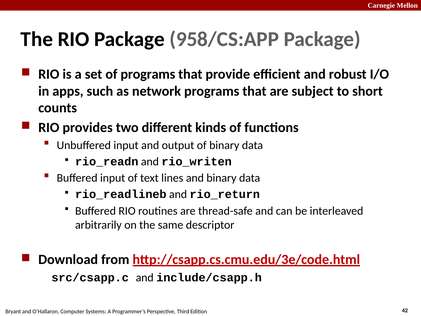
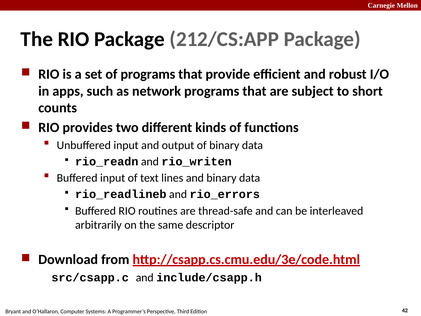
958/CS:APP: 958/CS:APP -> 212/CS:APP (224, 39)
rio_return: rio_return -> rio_errors (225, 194)
